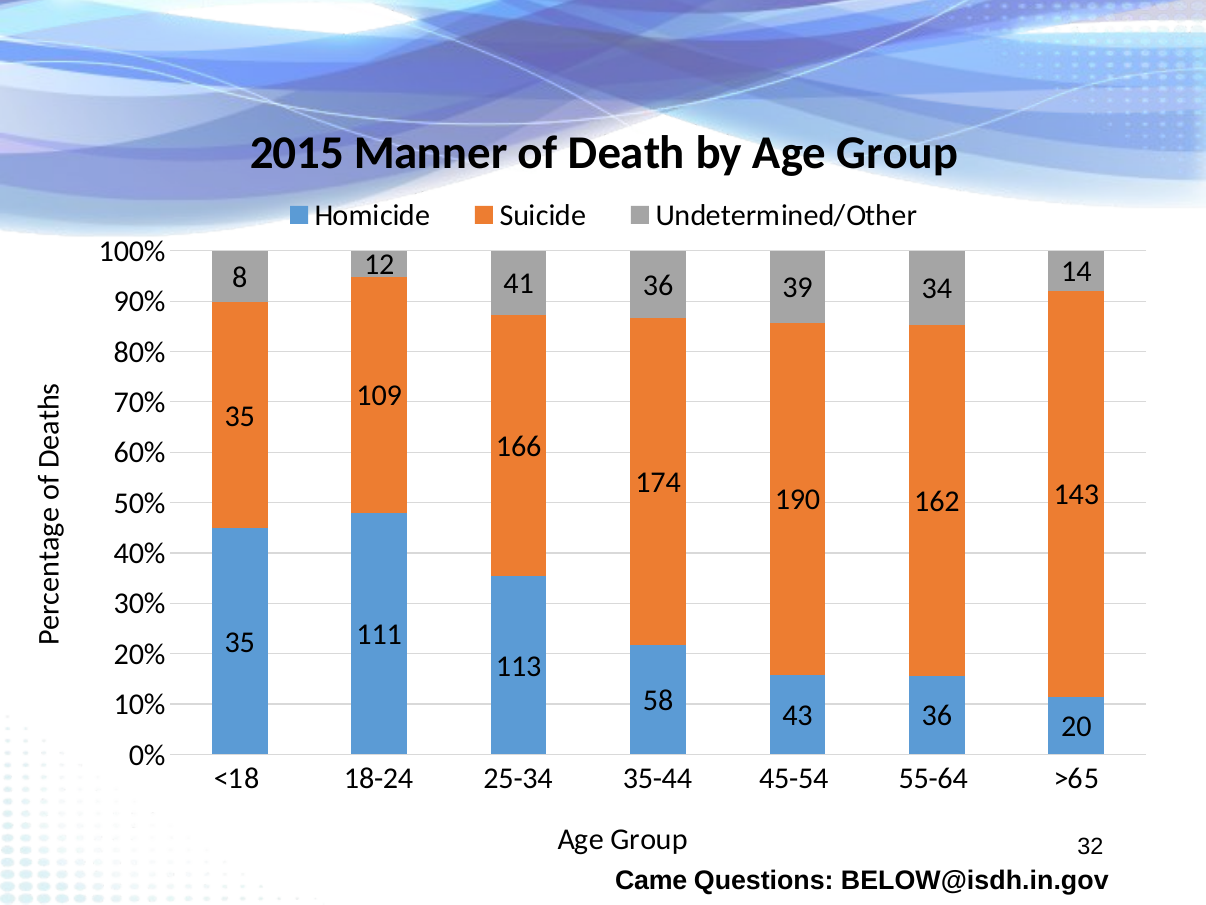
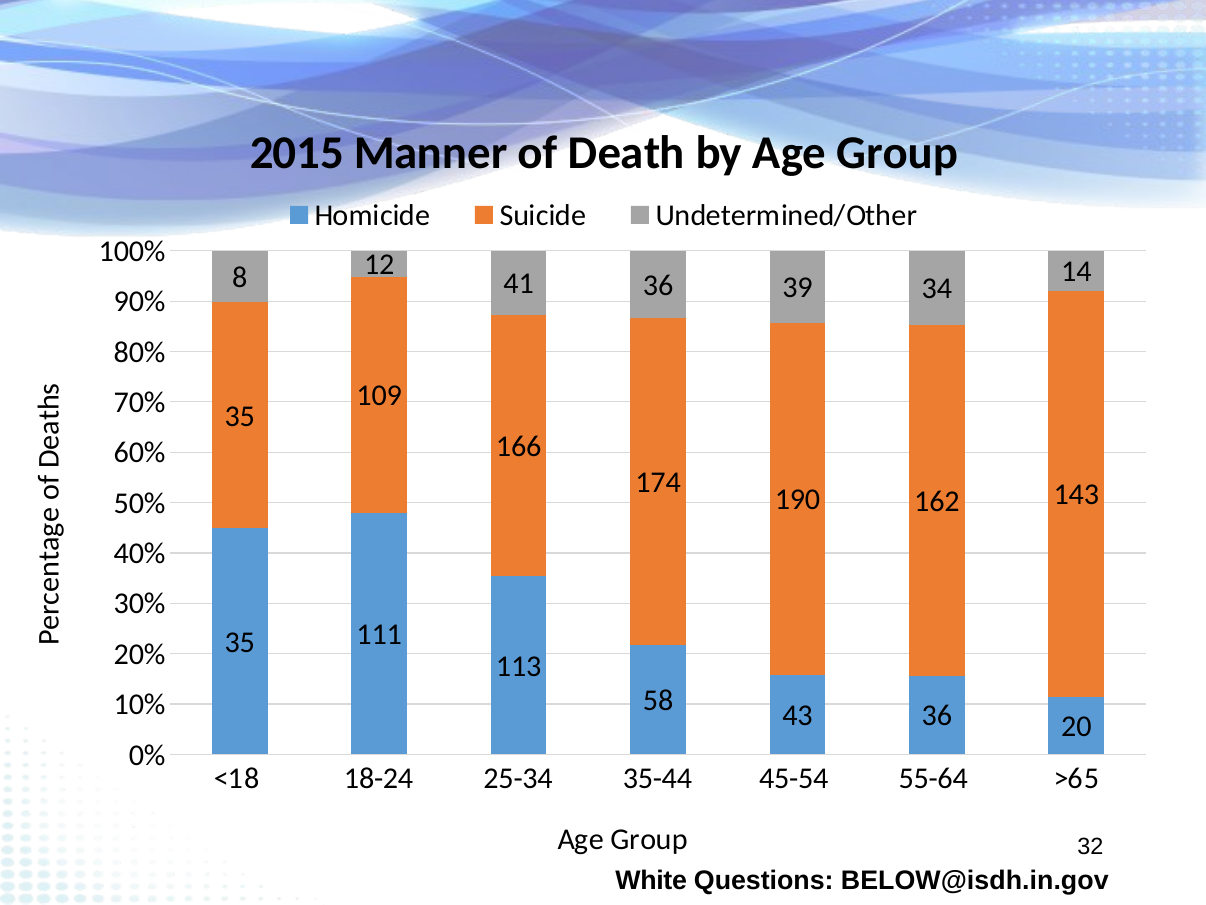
Came: Came -> White (651, 881)
